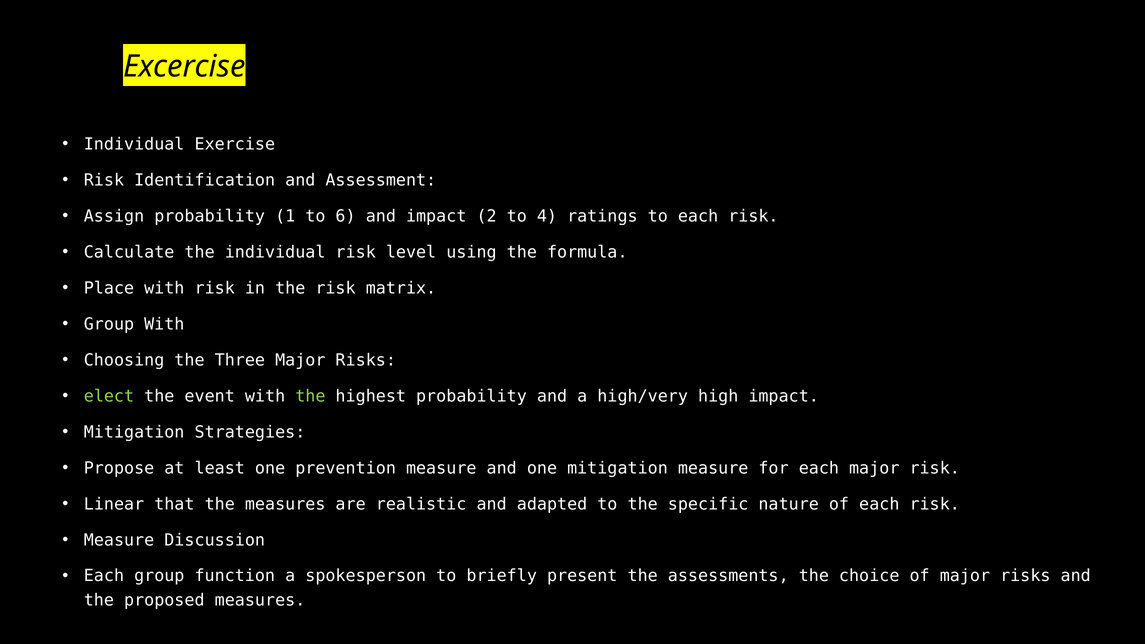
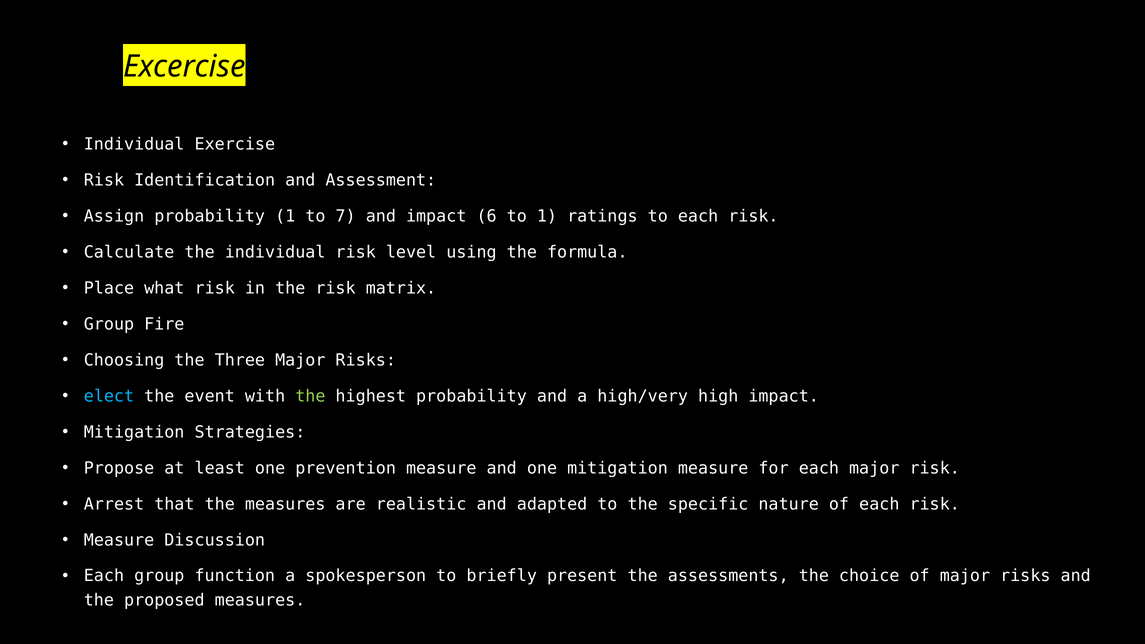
6: 6 -> 7 (346, 216)
2: 2 -> 6 (487, 216)
to 4: 4 -> 1 (547, 216)
Place with: with -> what (164, 288)
Group With: With -> Fire (164, 324)
elect colour: light green -> light blue (109, 396)
Linear: Linear -> Arrest (114, 504)
